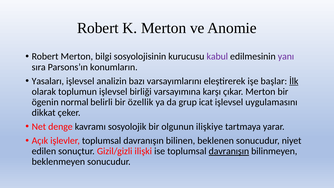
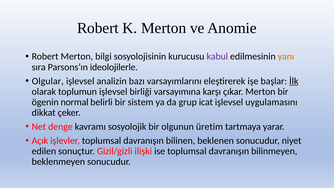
yanı colour: purple -> orange (286, 56)
konumların: konumların -> ideolojilerle (114, 67)
Yasaları: Yasaları -> Olgular (48, 81)
özellik: özellik -> sistem (141, 102)
ilişkiye: ilişkiye -> üretim (209, 127)
davranışın underline: present -> none (229, 151)
